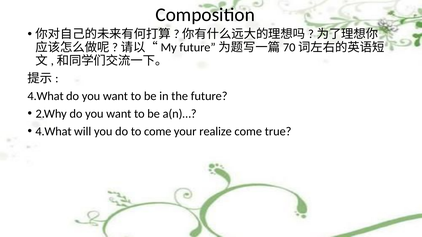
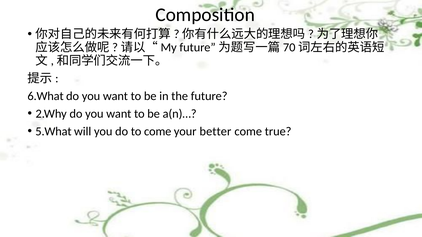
4.What: 4.What -> 6.What (46, 96)
4.What: 4.What -> 5.What (53, 132)
realize: realize -> better (215, 132)
